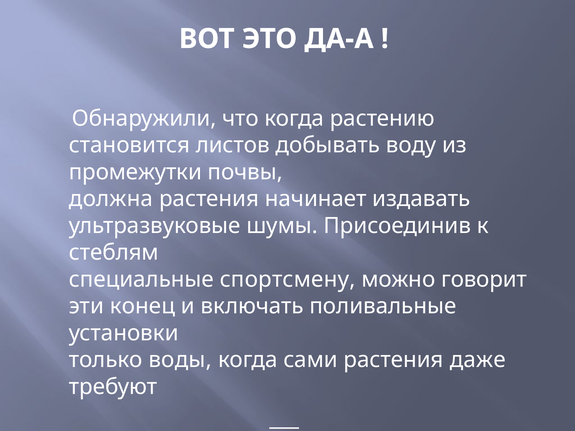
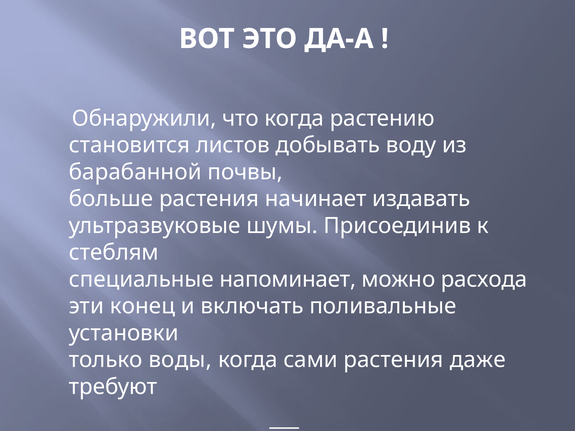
промежутки: промежутки -> барабанной (135, 172)
должна: должна -> больше (111, 199)
спортсмену: спортсмену -> напоминает (288, 280)
говорит: говорит -> расхода (484, 280)
